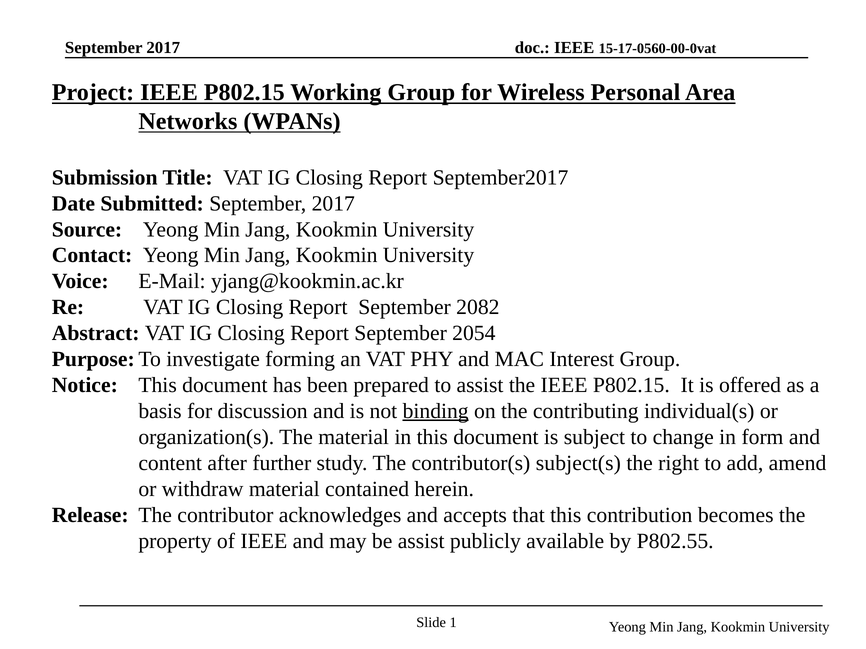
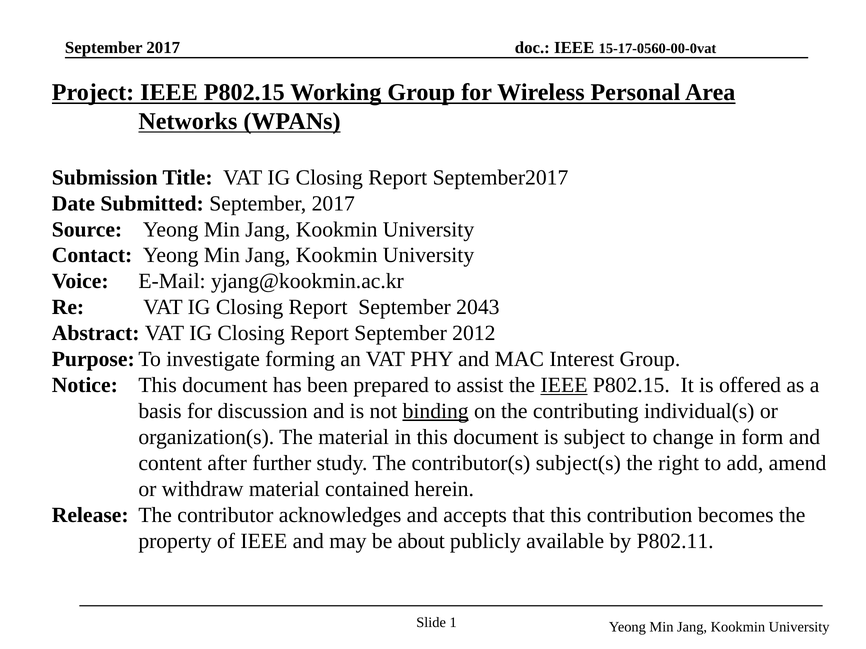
2082: 2082 -> 2043 (478, 307)
2054: 2054 -> 2012 (474, 333)
IEEE underline: none -> present (564, 385)
be assist: assist -> about (421, 541)
P802.55: P802.55 -> P802.11 (675, 541)
